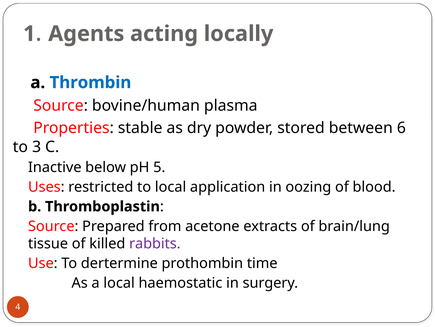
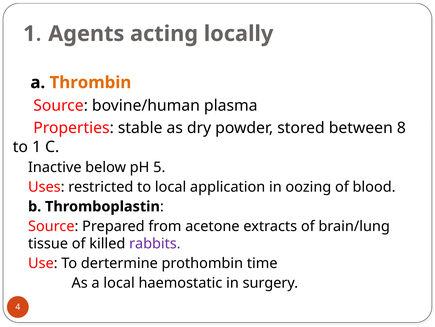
Thrombin colour: blue -> orange (90, 82)
6: 6 -> 8 (401, 128)
to 3: 3 -> 1 (37, 147)
